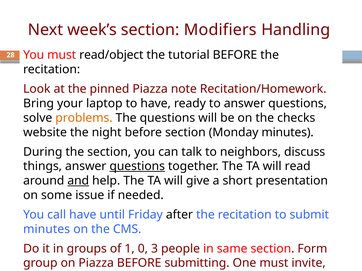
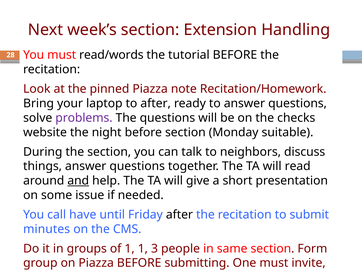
Modifiers: Modifiers -> Extension (220, 30)
read/object: read/object -> read/words (111, 55)
to have: have -> after (156, 104)
problems colour: orange -> purple (84, 118)
Monday minutes: minutes -> suitable (287, 133)
questions underline: present -> none (137, 167)
1 0: 0 -> 1 (143, 249)
